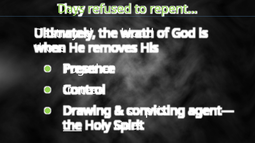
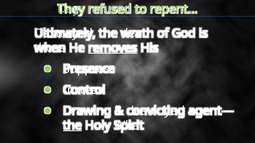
blood: blood -> death (137, 33)
removes underline: none -> present (113, 48)
Together: Together -> Suppress (89, 69)
surprising: surprising -> destroyed (156, 111)
Goes: Goes -> What (129, 126)
